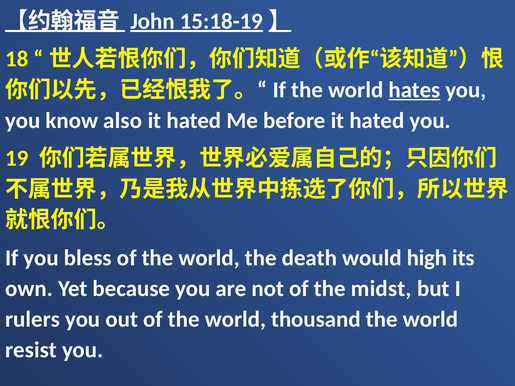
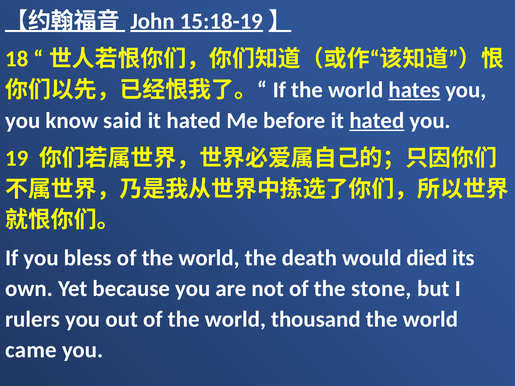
also: also -> said (123, 121)
hated underline: none -> present (377, 121)
high: high -> died (427, 258)
midst: midst -> stone (381, 289)
resist: resist -> came (31, 350)
